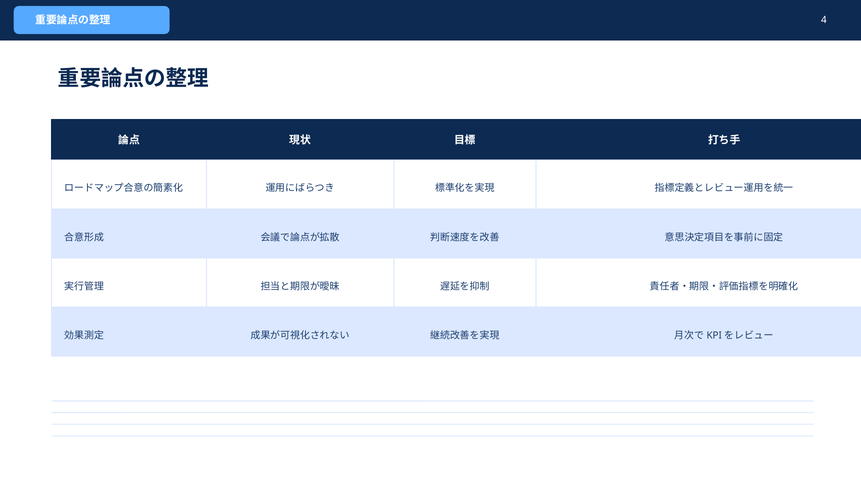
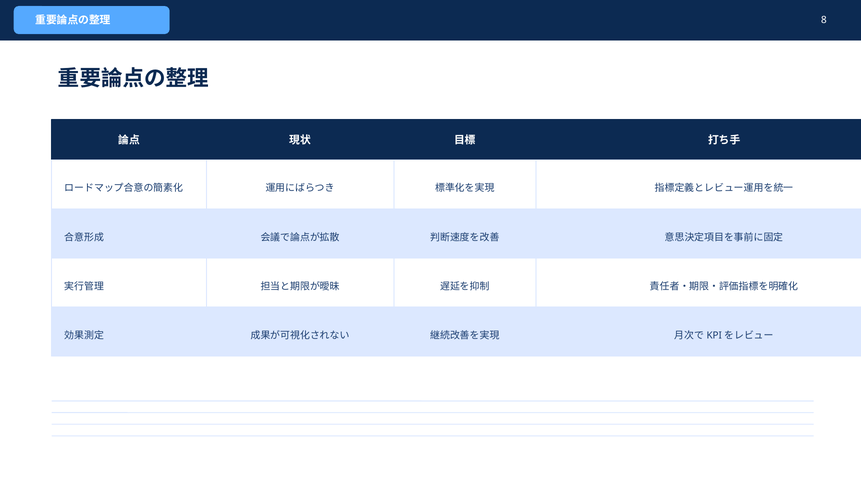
4: 4 -> 8 (824, 20)
